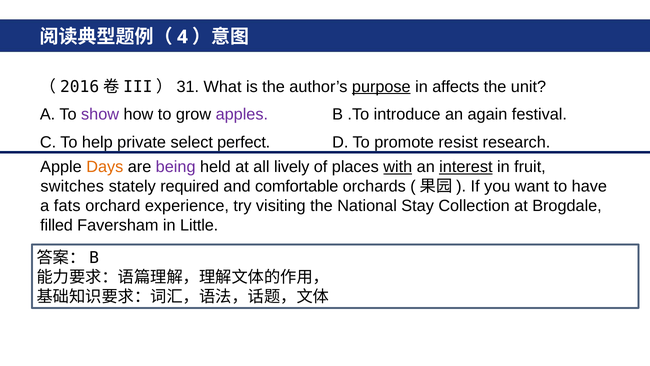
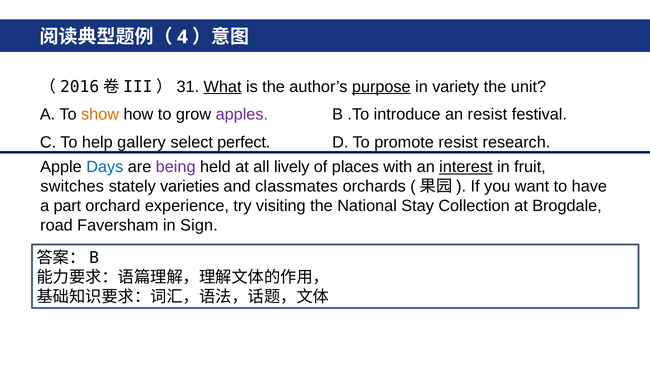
What underline: none -> present (223, 87)
affects: affects -> variety (456, 87)
show colour: purple -> orange (100, 114)
an again: again -> resist (487, 114)
private: private -> gallery (142, 142)
Days colour: orange -> blue (105, 167)
with underline: present -> none (398, 167)
required: required -> varieties (190, 186)
comfortable: comfortable -> classmates (297, 186)
fats: fats -> part (67, 206)
filled: filled -> road (56, 225)
Little: Little -> Sign (199, 225)
